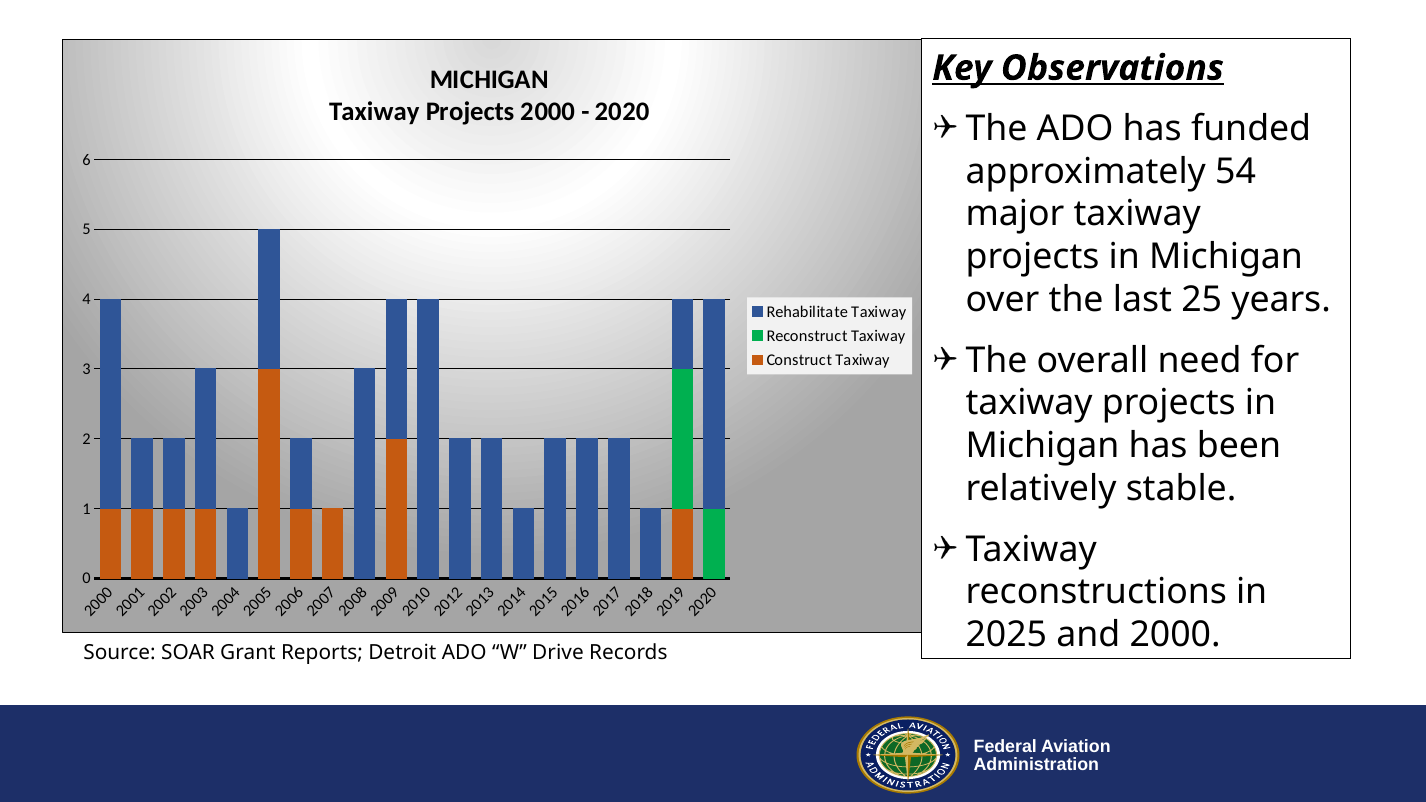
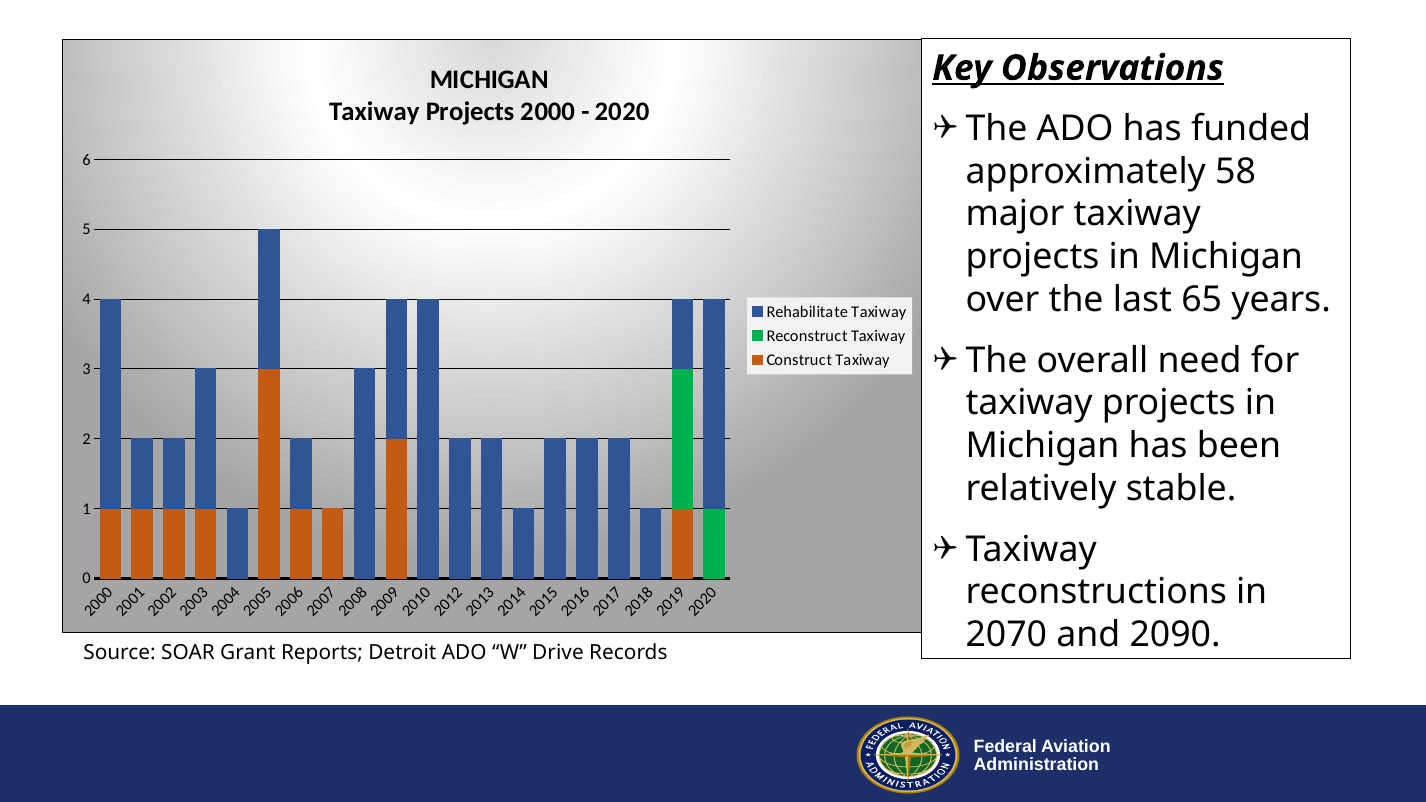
54: 54 -> 58 (1236, 171)
25: 25 -> 65 (1202, 300)
2025: 2025 -> 2070 (1006, 635)
and 2000: 2000 -> 2090 (1175, 635)
